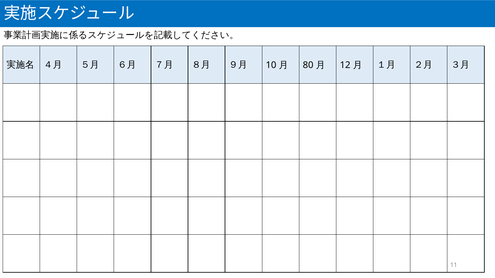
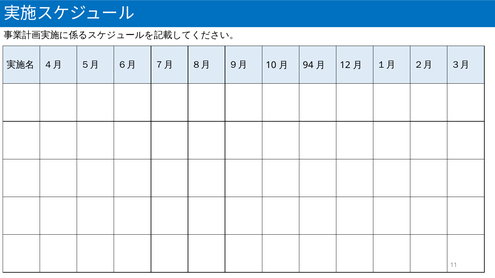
80: 80 -> 94 (308, 65)
